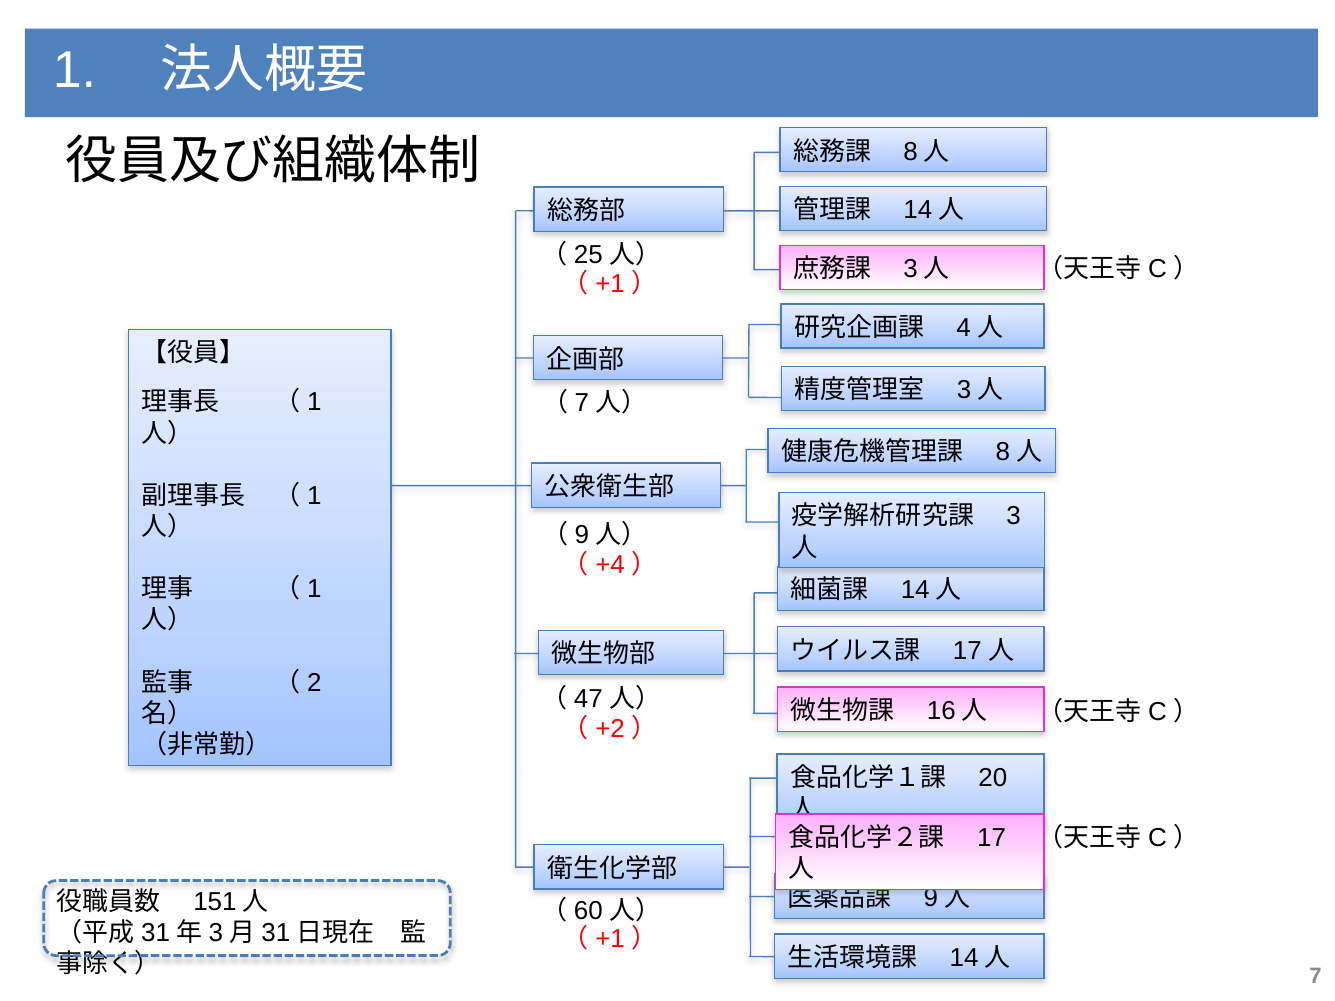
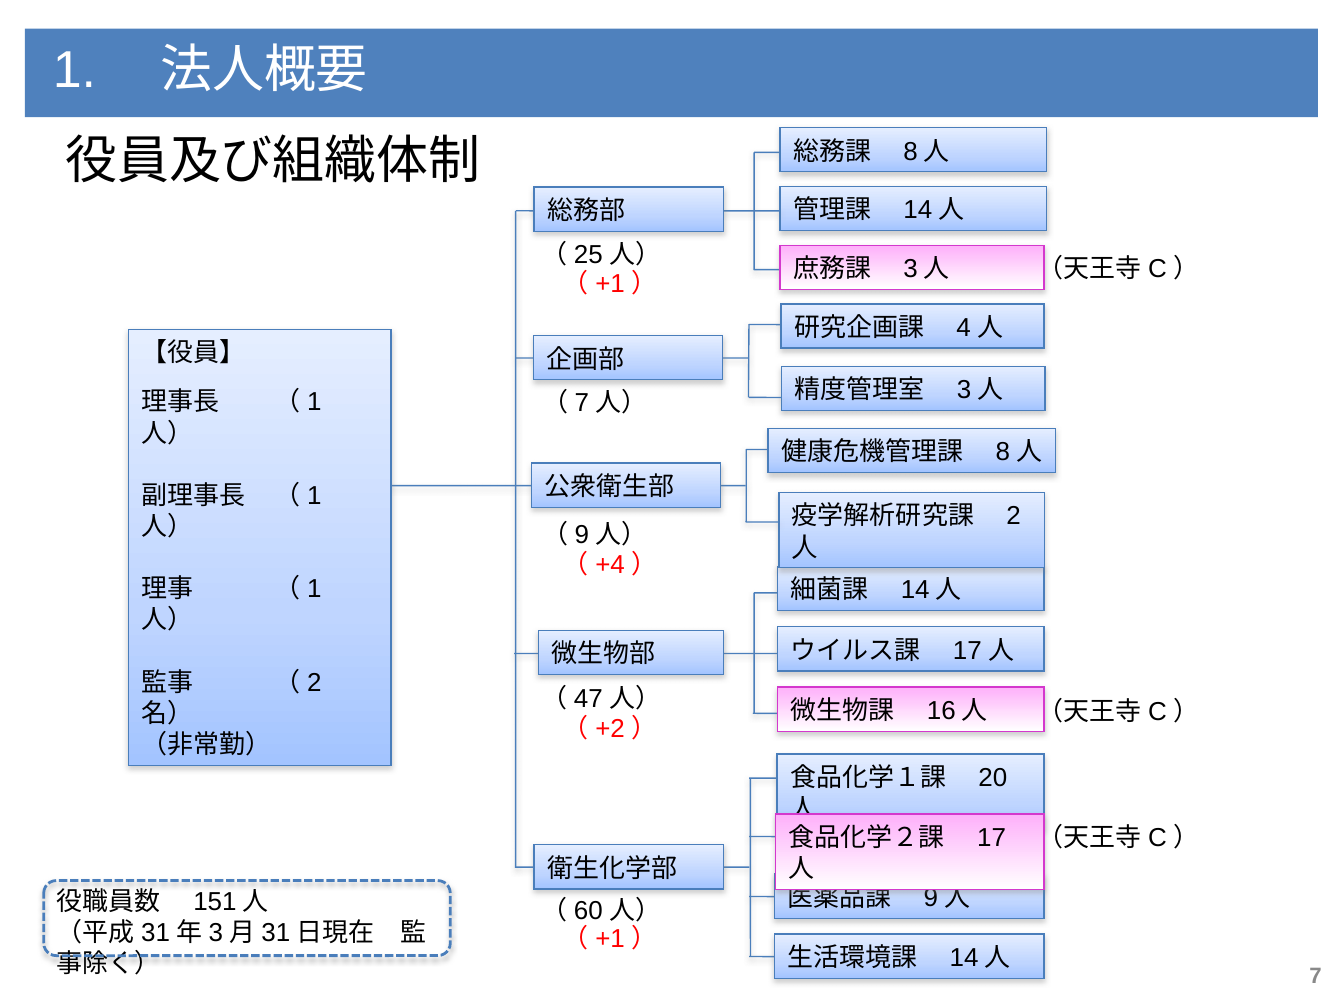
3: 3 -> 2 (1014, 516)
